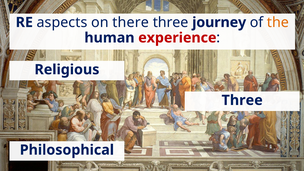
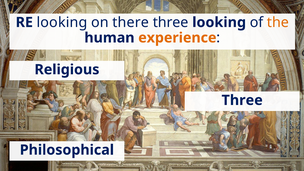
RE aspects: aspects -> looking (62, 22)
three journey: journey -> looking (219, 22)
experience colour: red -> orange (177, 38)
